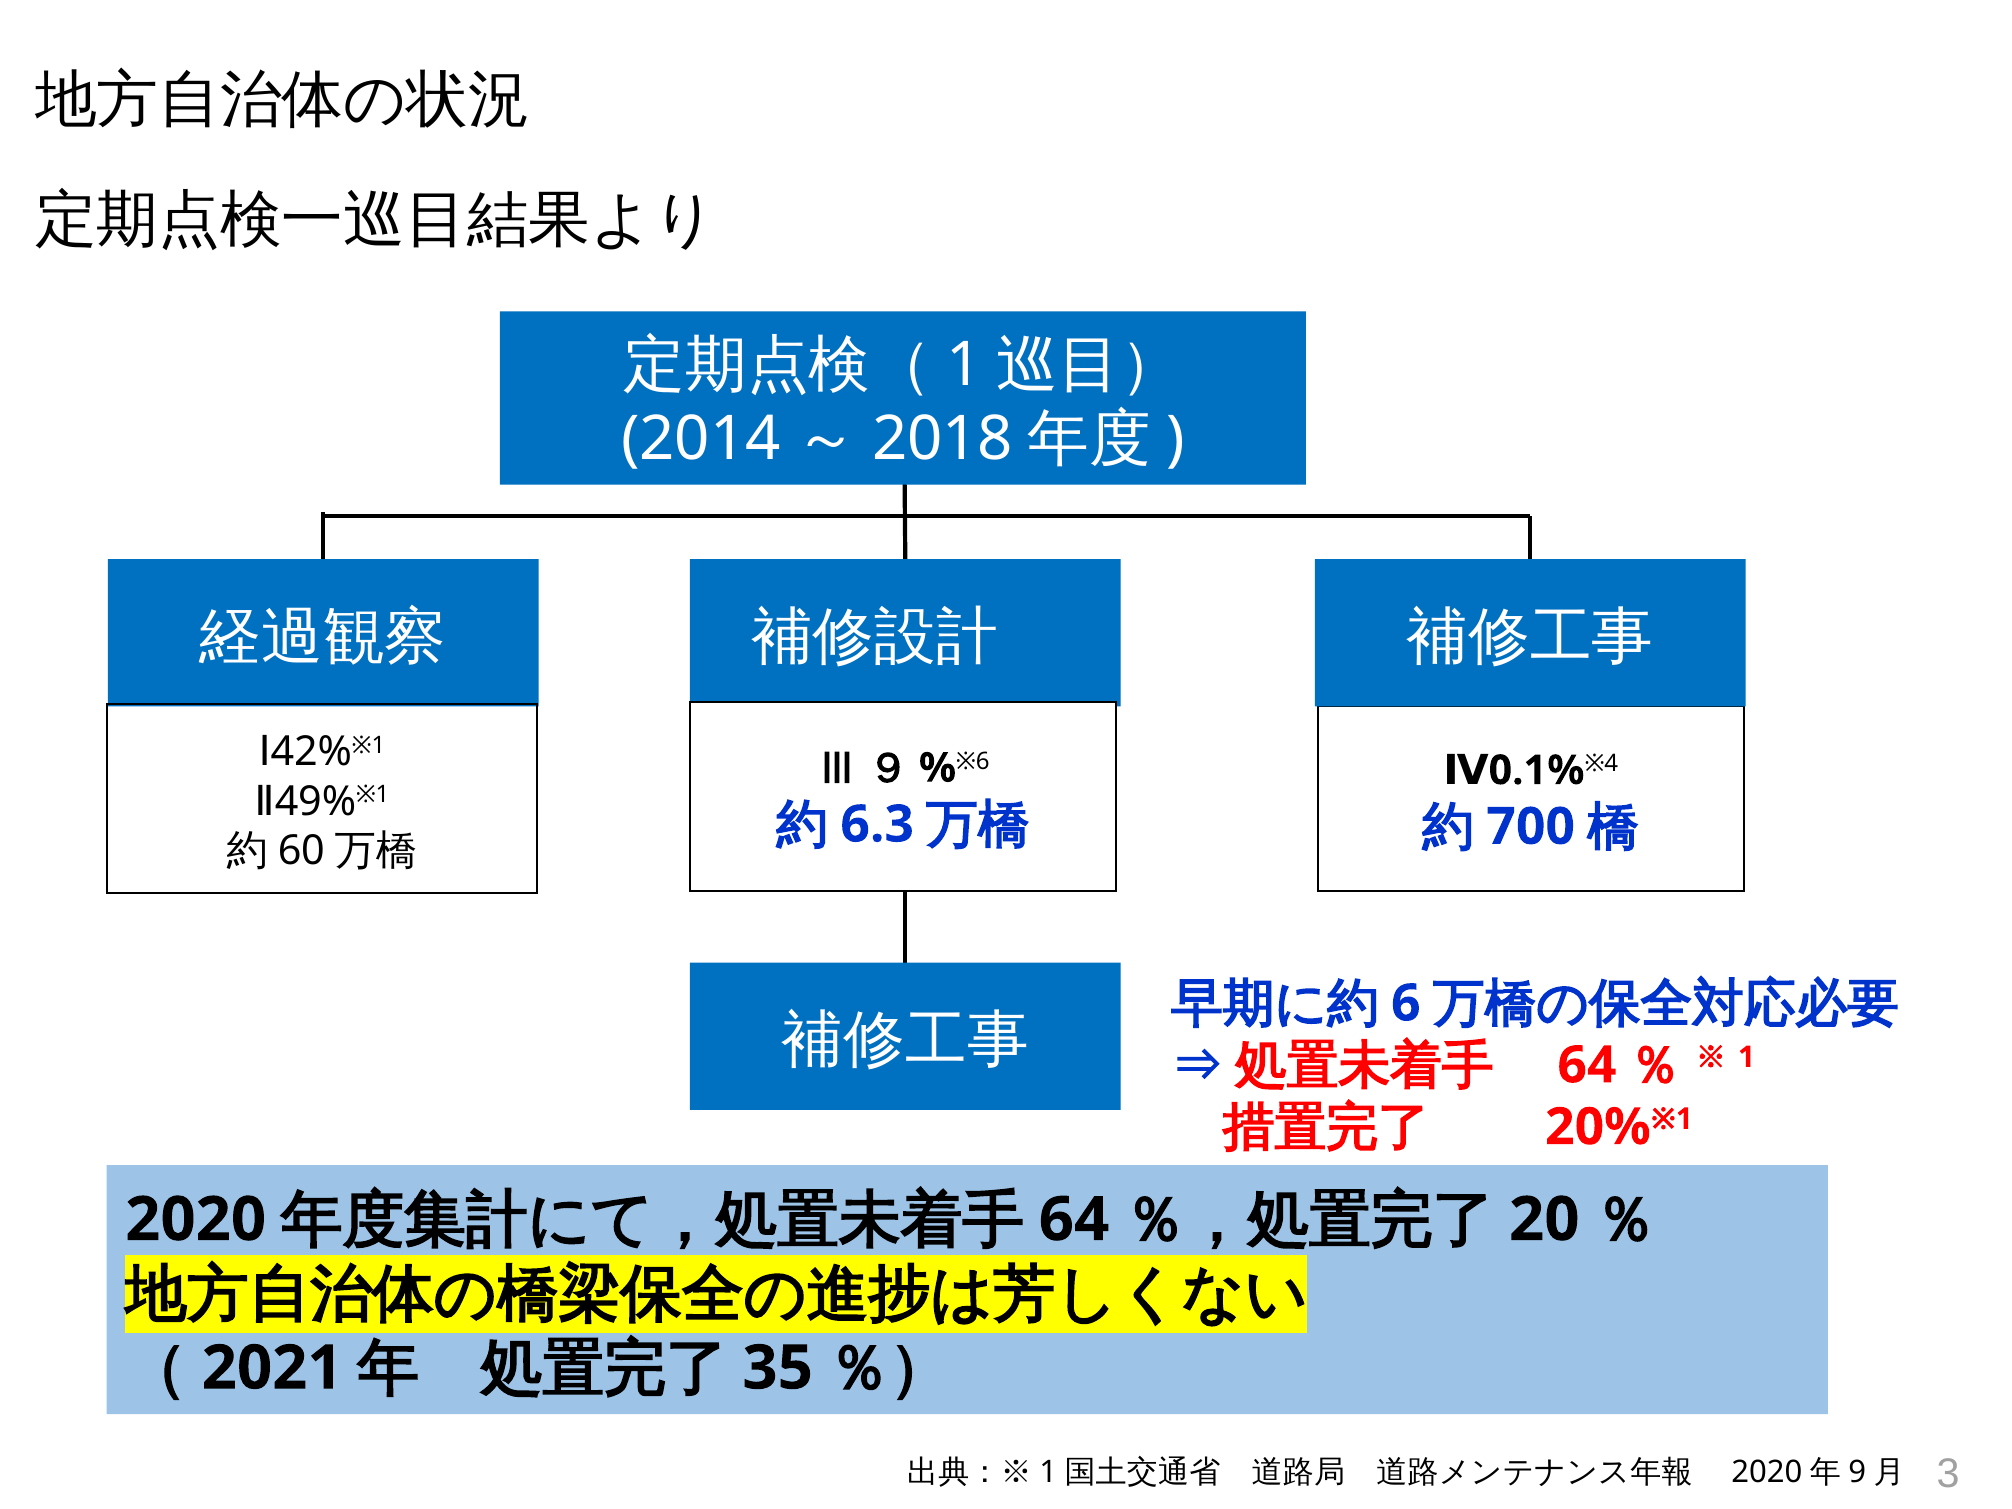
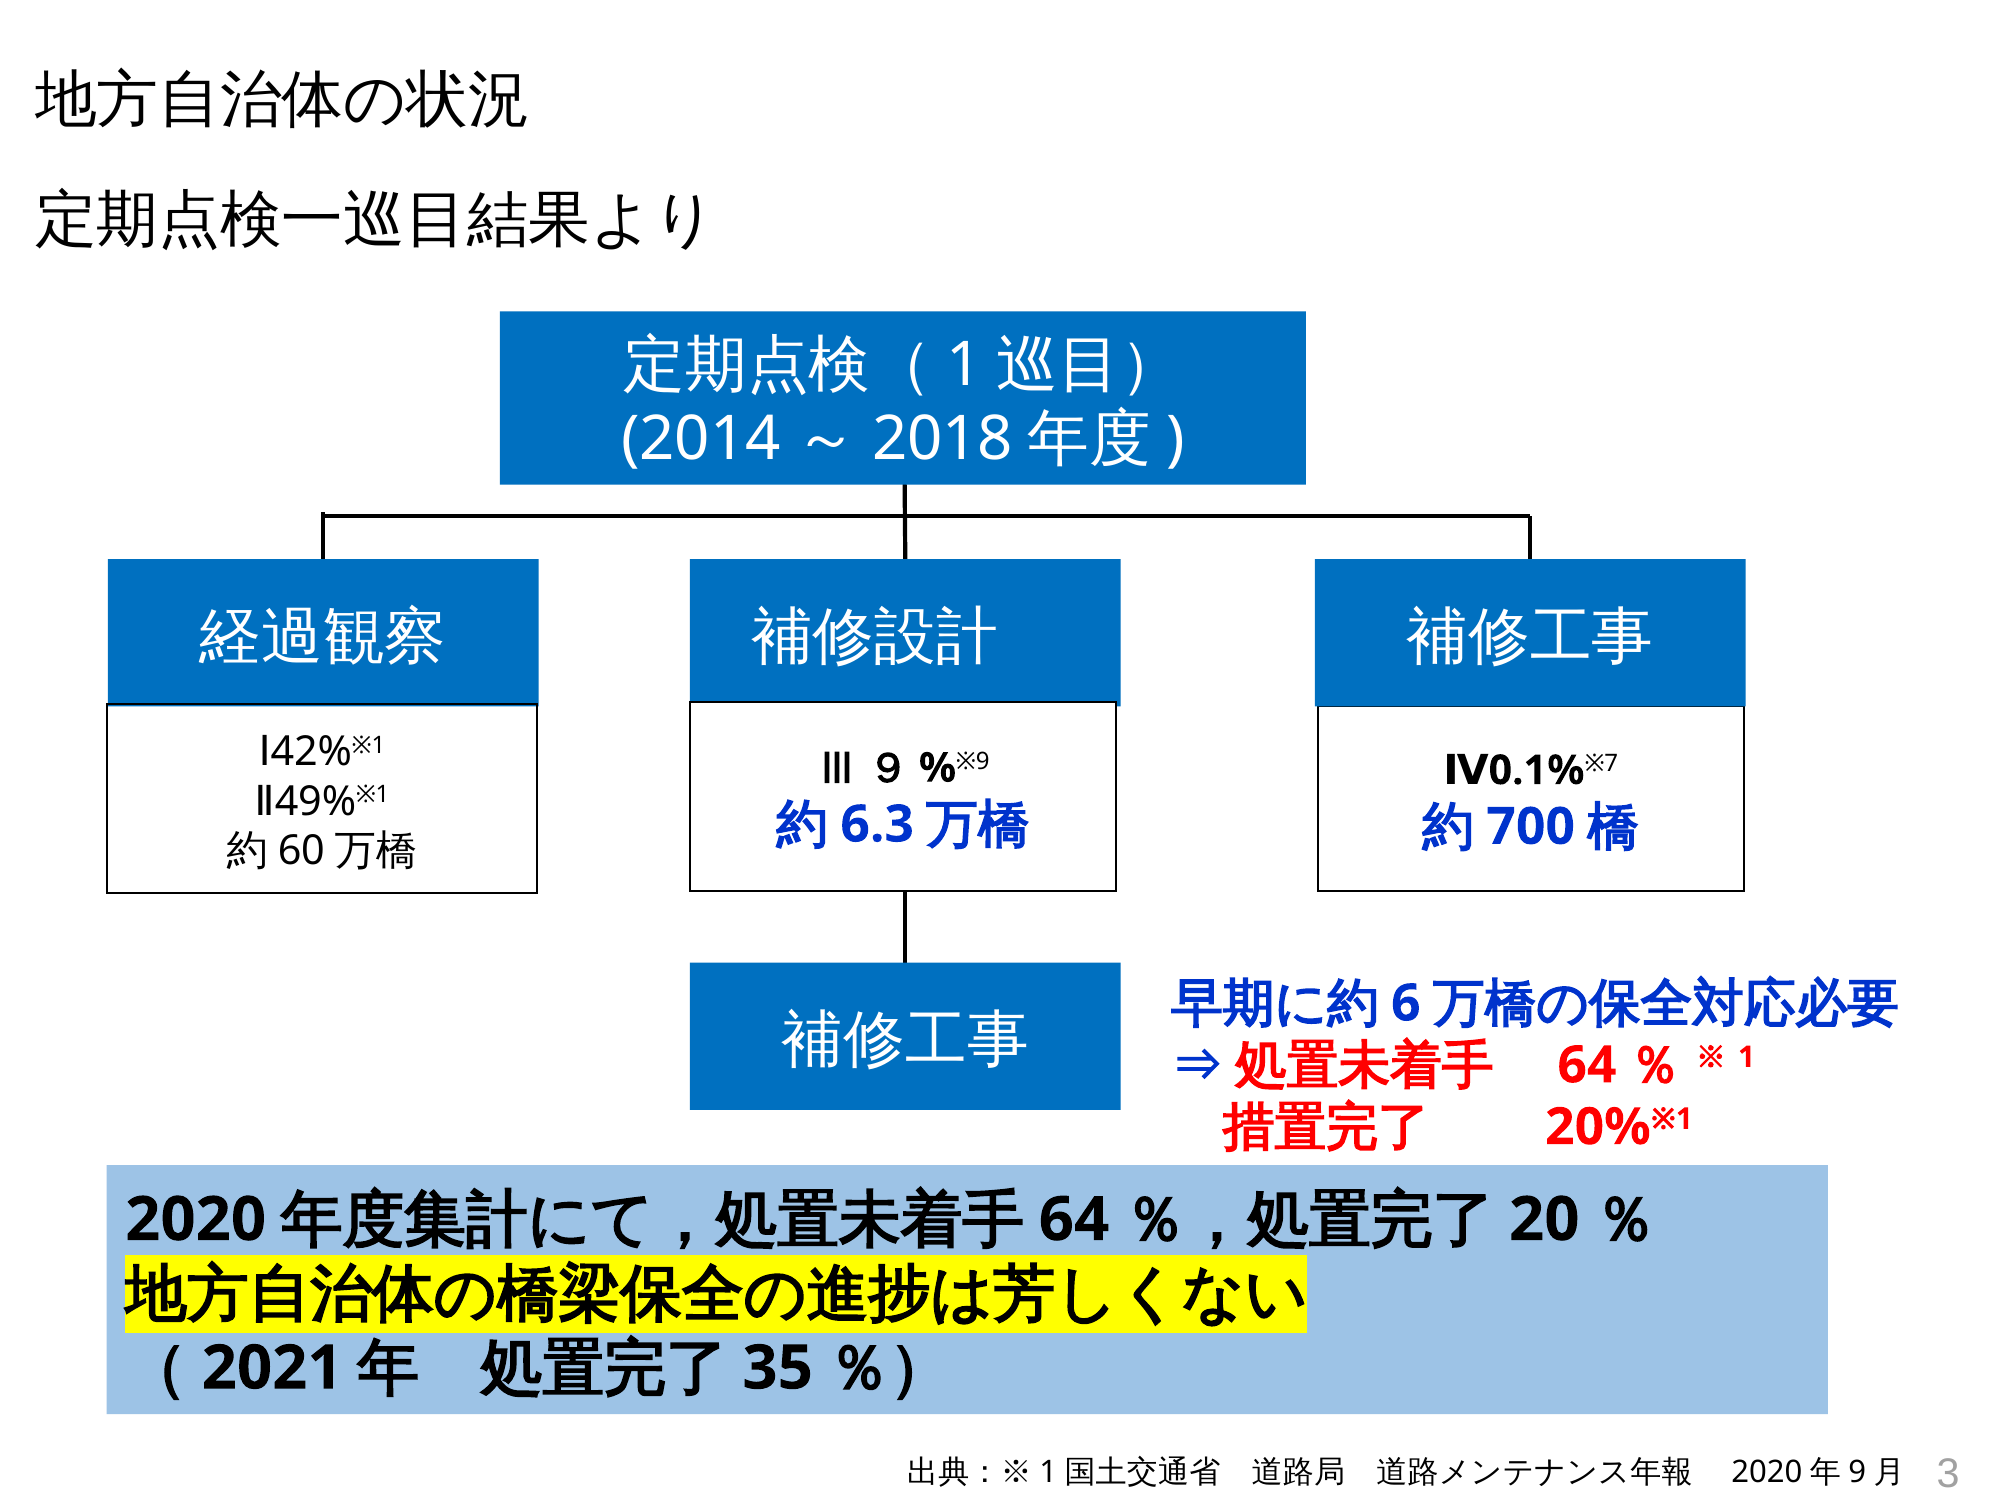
※6: ※6 -> ※9 (973, 761)
※4: ※4 -> ※7 (1601, 764)
